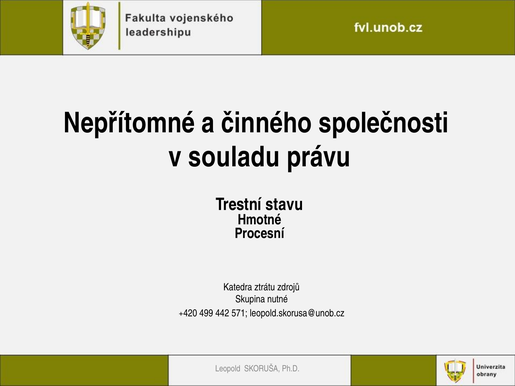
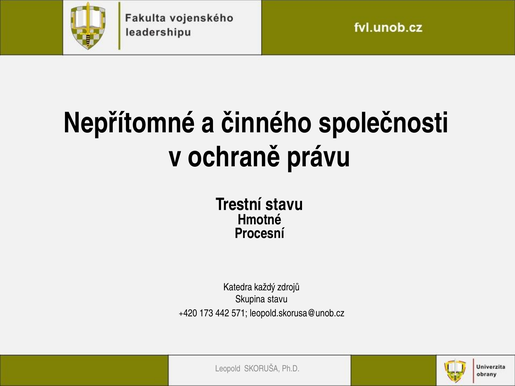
souladu: souladu -> ochraně (234, 157)
ztrátu: ztrátu -> každý (265, 288)
Skupina nutné: nutné -> stavu (277, 300)
499: 499 -> 173 (206, 314)
